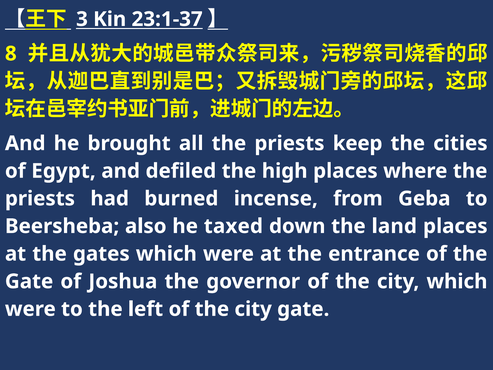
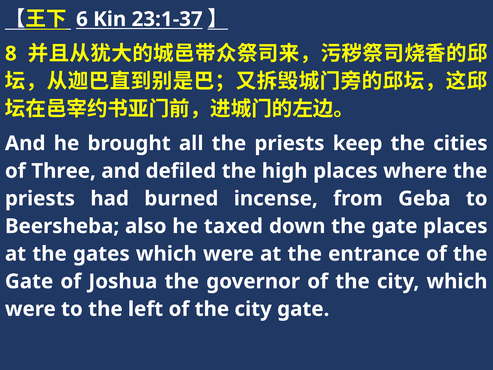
3: 3 -> 6 (82, 19)
Egypt: Egypt -> Three (64, 171)
down the land: land -> gate (394, 226)
